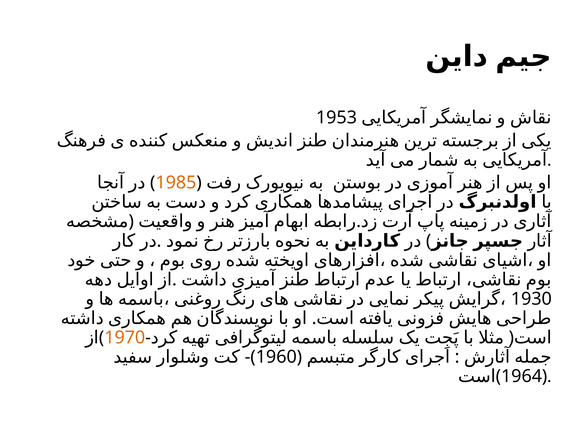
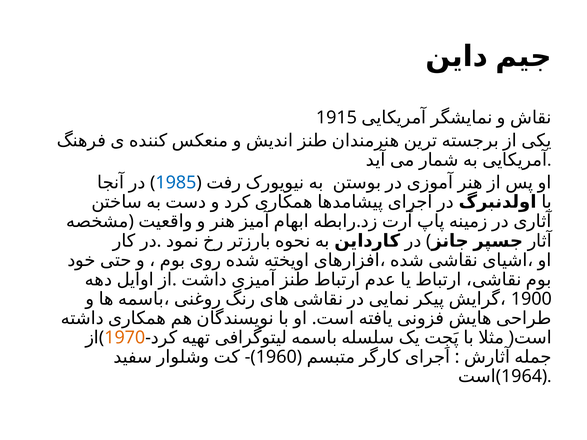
1953: 1953 -> 1915 (336, 118)
1985 colour: orange -> blue (176, 183)
1930: 1930 -> 1900 (531, 299)
